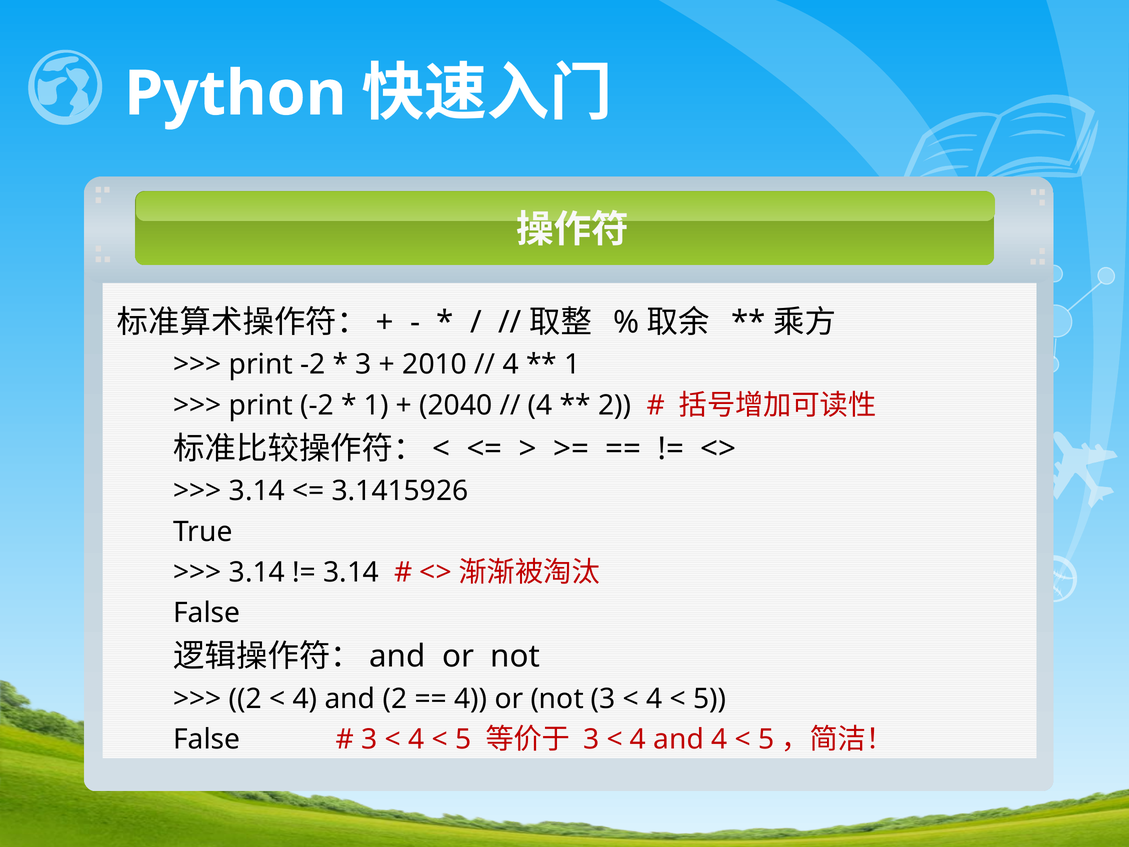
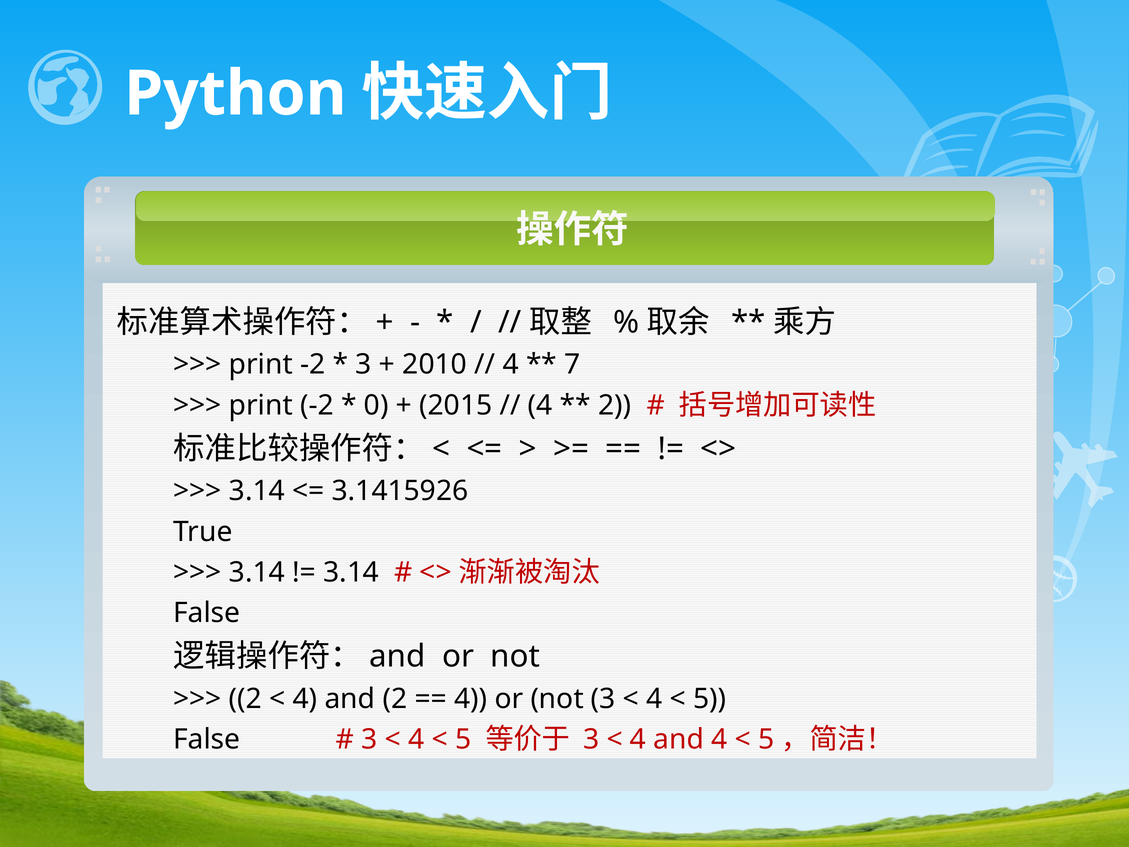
1: 1 -> 7 (572, 365)
1: 1 -> 0 (376, 405)
2040: 2040 -> 2015 (456, 405)
